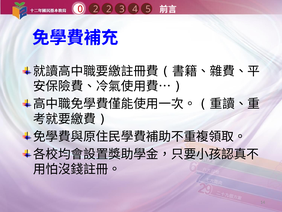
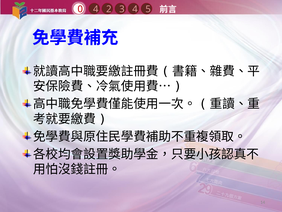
0 2: 2 -> 4 (96, 9)
